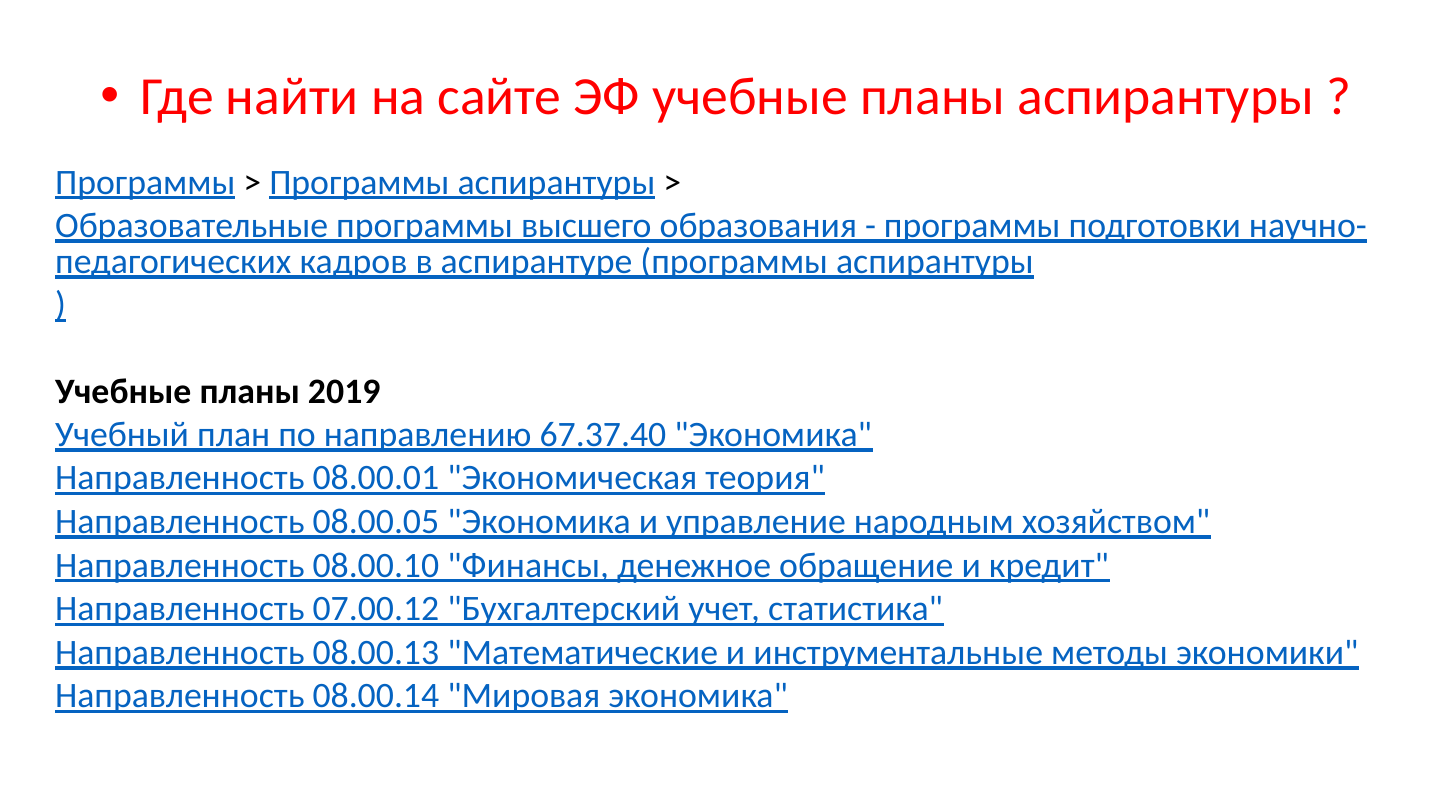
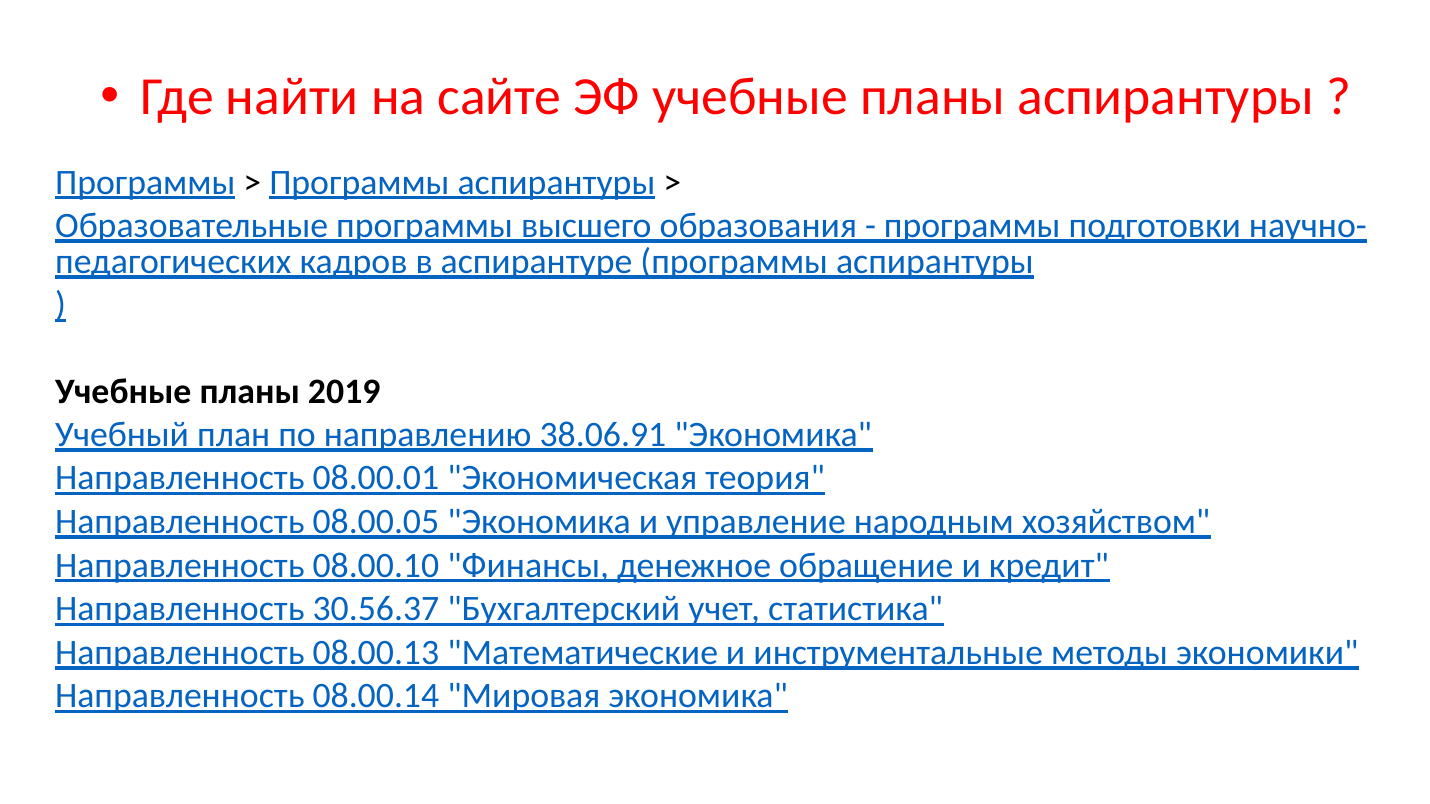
67.37.40: 67.37.40 -> 38.06.91 (603, 435)
07.00.12: 07.00.12 -> 30.56.37 (376, 609)
